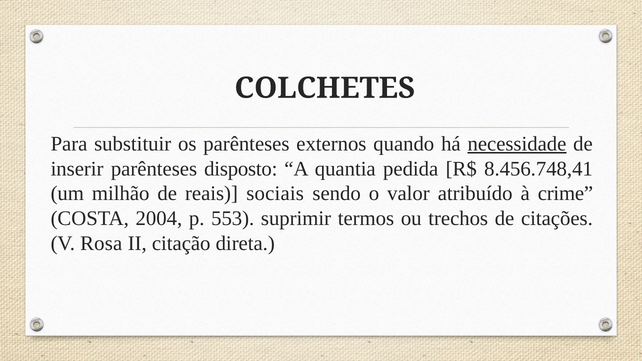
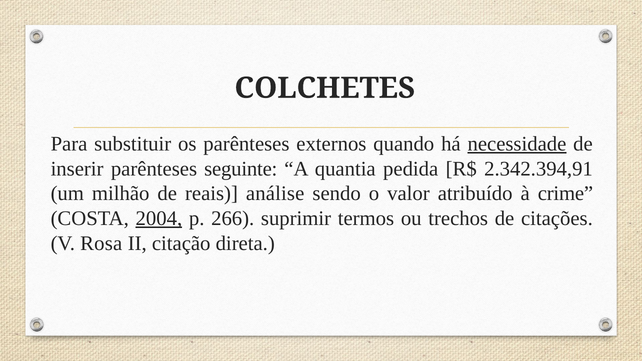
disposto: disposto -> seguinte (241, 169)
8.456.748,41: 8.456.748,41 -> 2.342.394,91 (539, 169)
sociais: sociais -> análise (275, 194)
2004 underline: none -> present (159, 218)
553: 553 -> 266 (233, 218)
